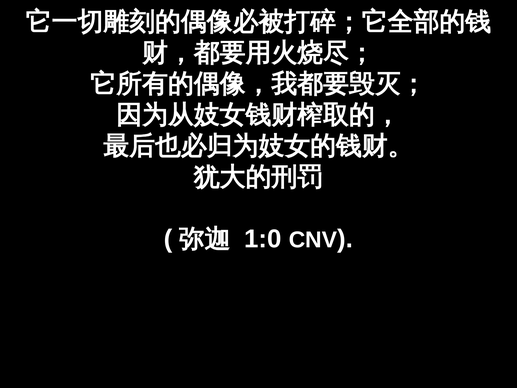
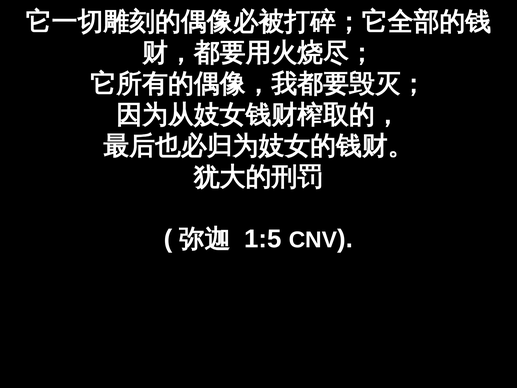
1:0: 1:0 -> 1:5 (263, 239)
